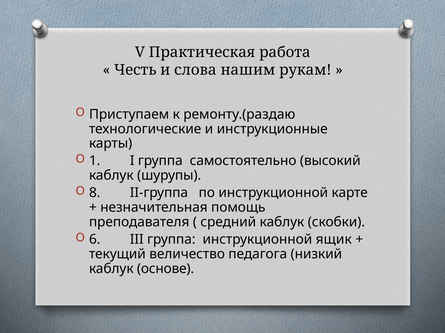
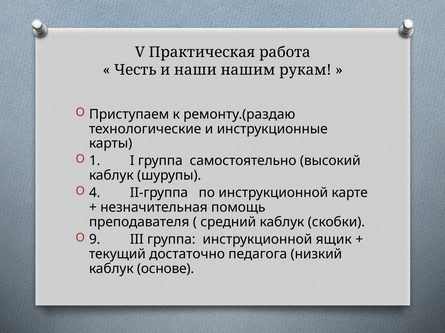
слова: слова -> наши (195, 70)
8: 8 -> 4 (95, 193)
6: 6 -> 9 (95, 240)
величество: величество -> достаточно (187, 255)
